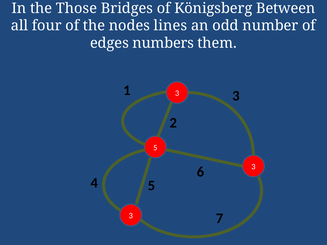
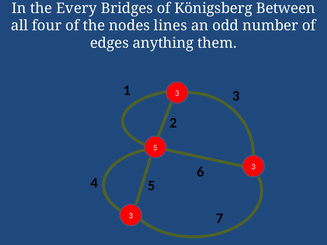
Those: Those -> Every (76, 8)
numbers: numbers -> anything (163, 43)
